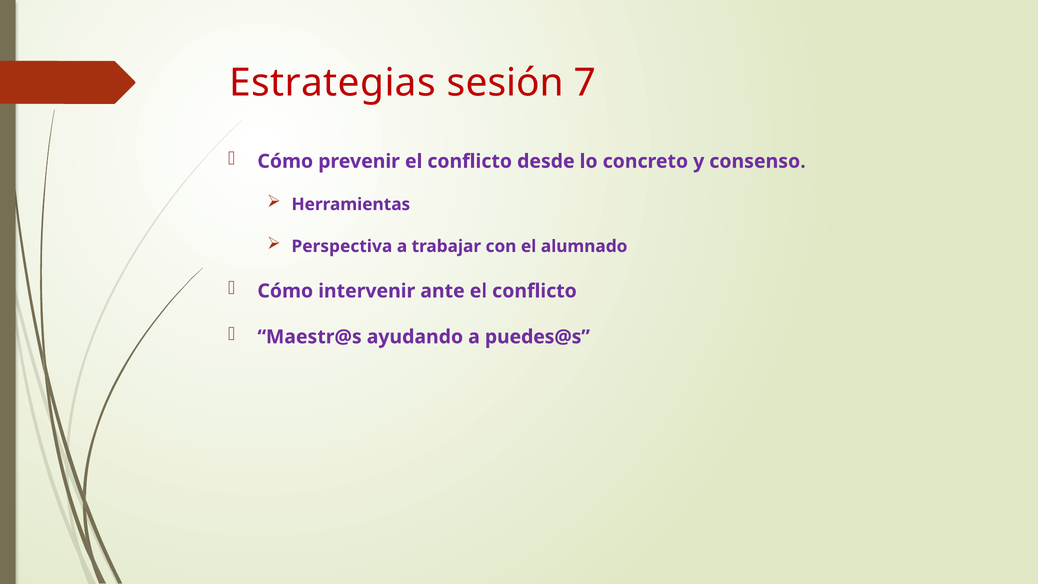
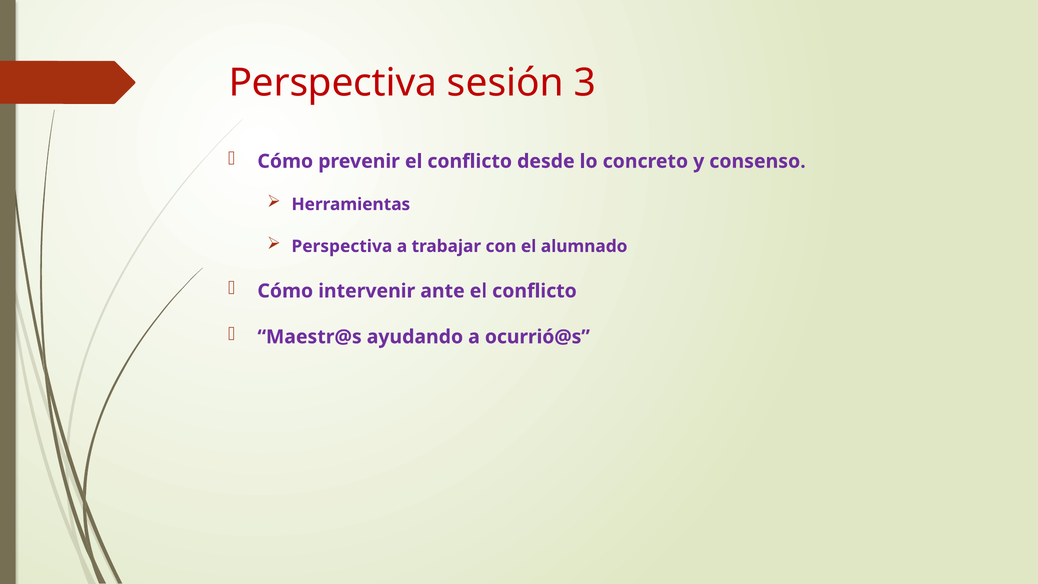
Estrategias: Estrategias -> Perspectiva (333, 83)
7: 7 -> 3 (585, 83)
puedes@s: puedes@s -> ocurrió@s (537, 337)
